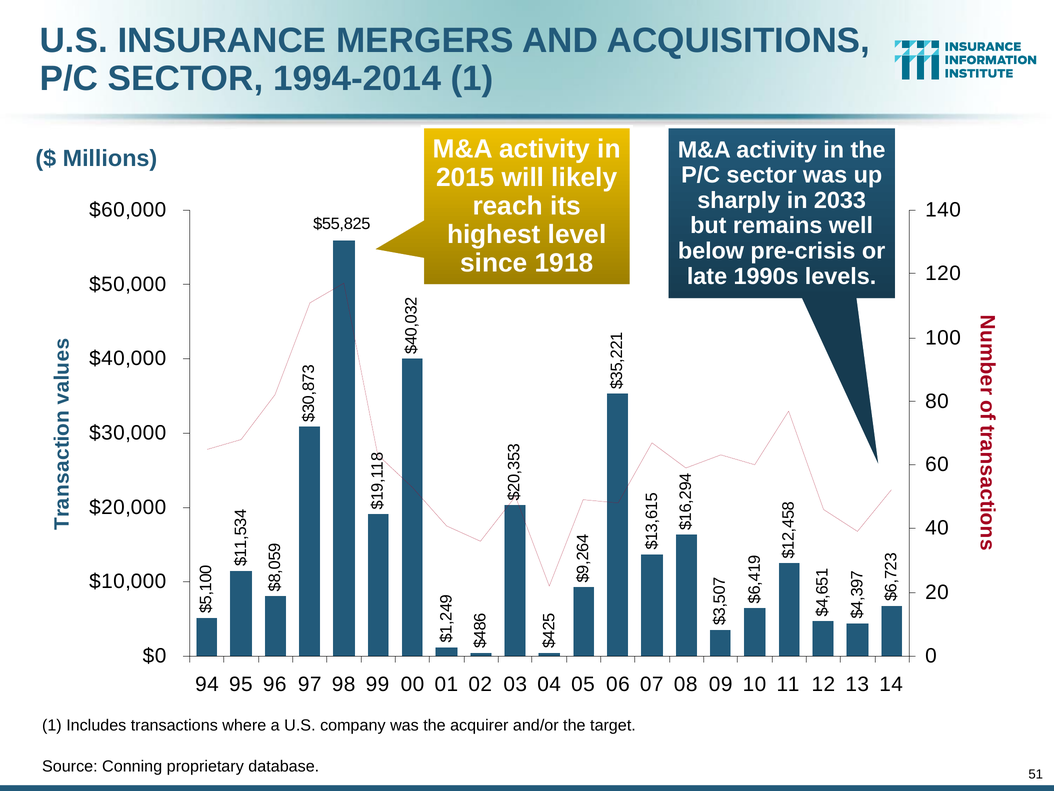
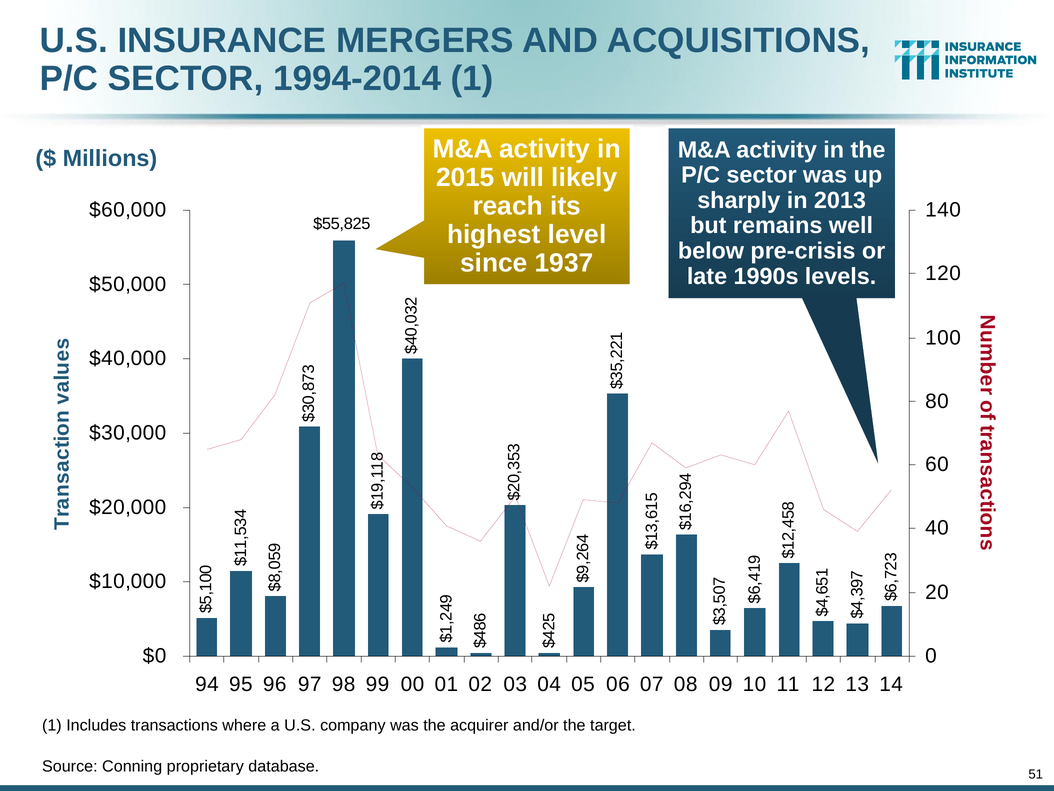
2033: 2033 -> 2013 (840, 200)
1918: 1918 -> 1937 (564, 263)
